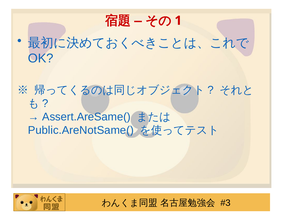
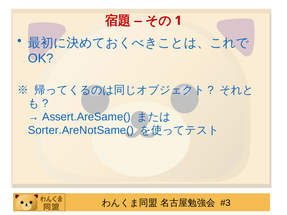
Public.AreNotSame(: Public.AreNotSame( -> Sorter.AreNotSame( (81, 130)
